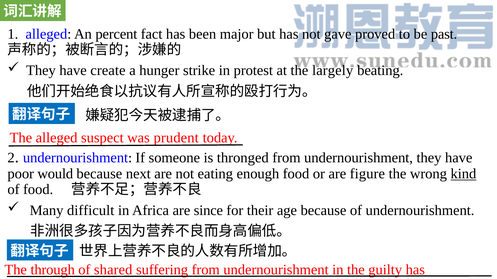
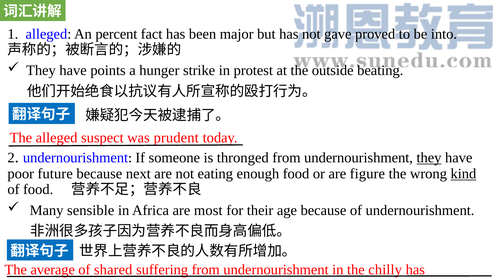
past: past -> into (444, 34)
create: create -> points (108, 71)
largely: largely -> outside (333, 71)
they underline: none -> present (429, 158)
would: would -> future (55, 174)
difficult: difficult -> sensible (91, 211)
since: since -> most (208, 211)
through: through -> average (53, 270)
guilty: guilty -> chilly (385, 270)
